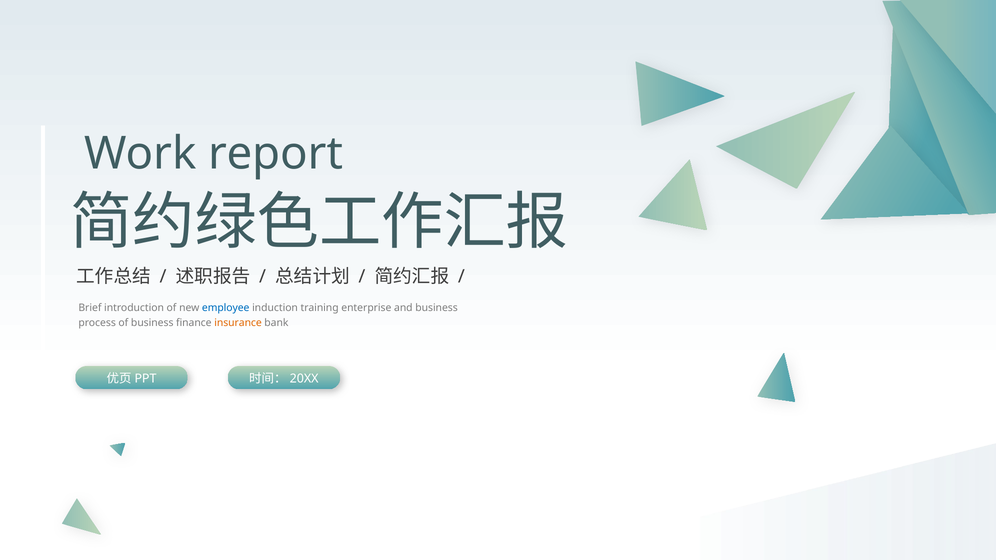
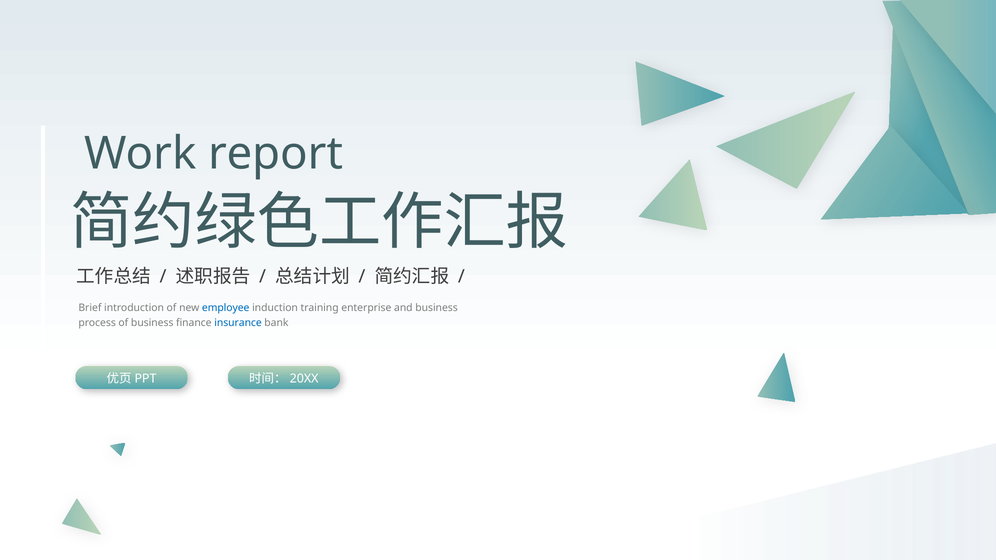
insurance colour: orange -> blue (238, 323)
